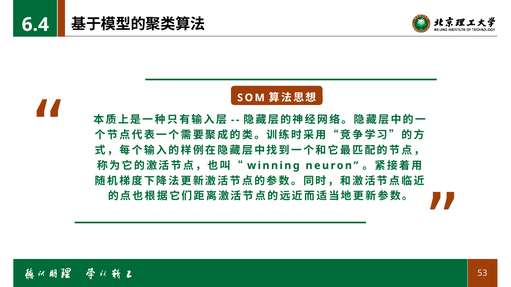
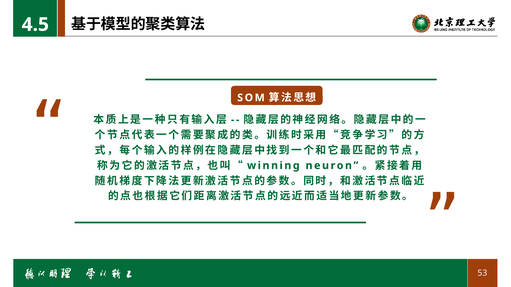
6.4: 6.4 -> 4.5 (35, 25)
